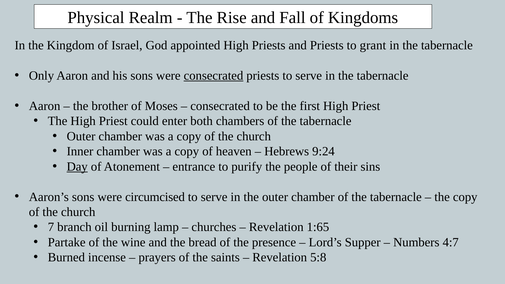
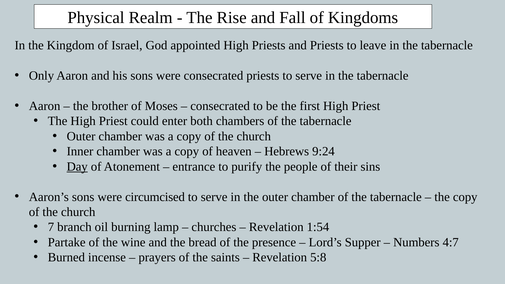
grant: grant -> leave (373, 45)
consecrated underline: present -> none (213, 76)
1:65: 1:65 -> 1:54 (318, 227)
